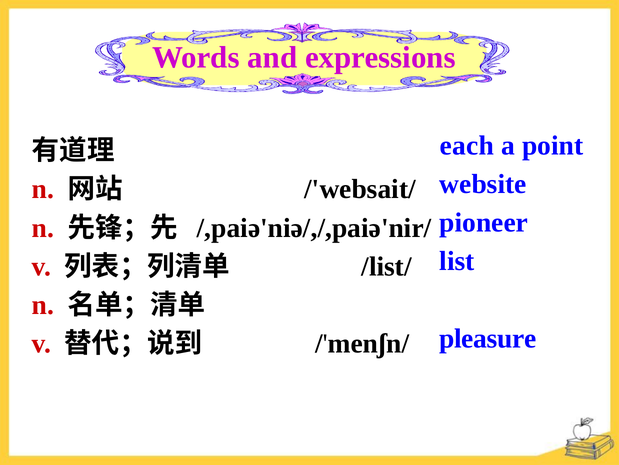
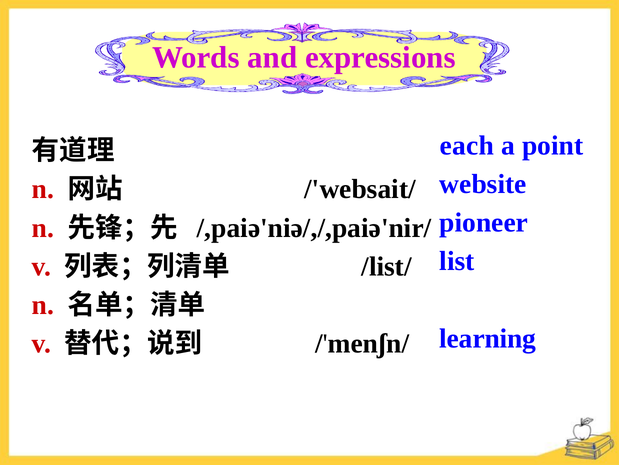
pleasure: pleasure -> learning (488, 338)
